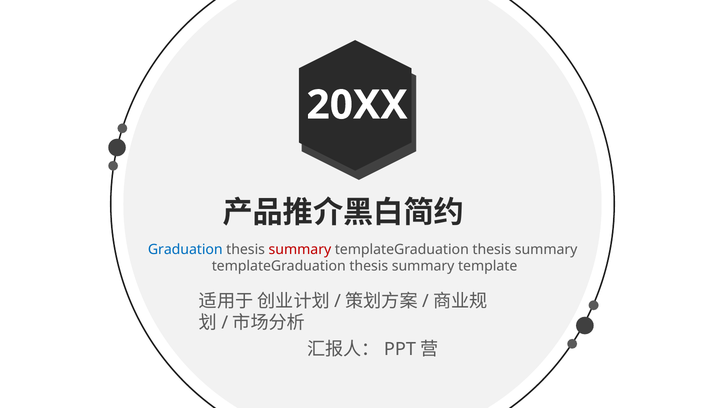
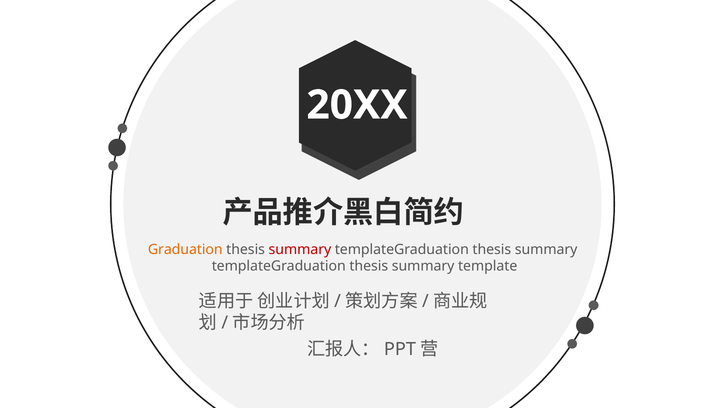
Graduation colour: blue -> orange (185, 249)
